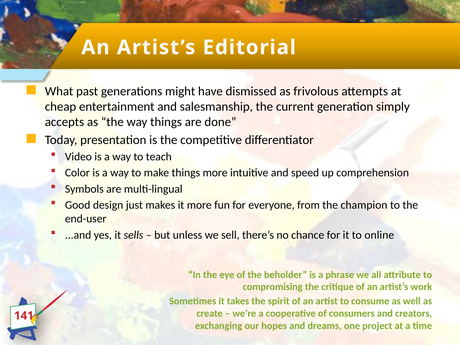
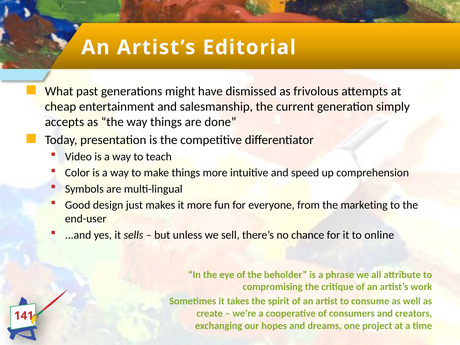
champion: champion -> marketing (364, 205)
